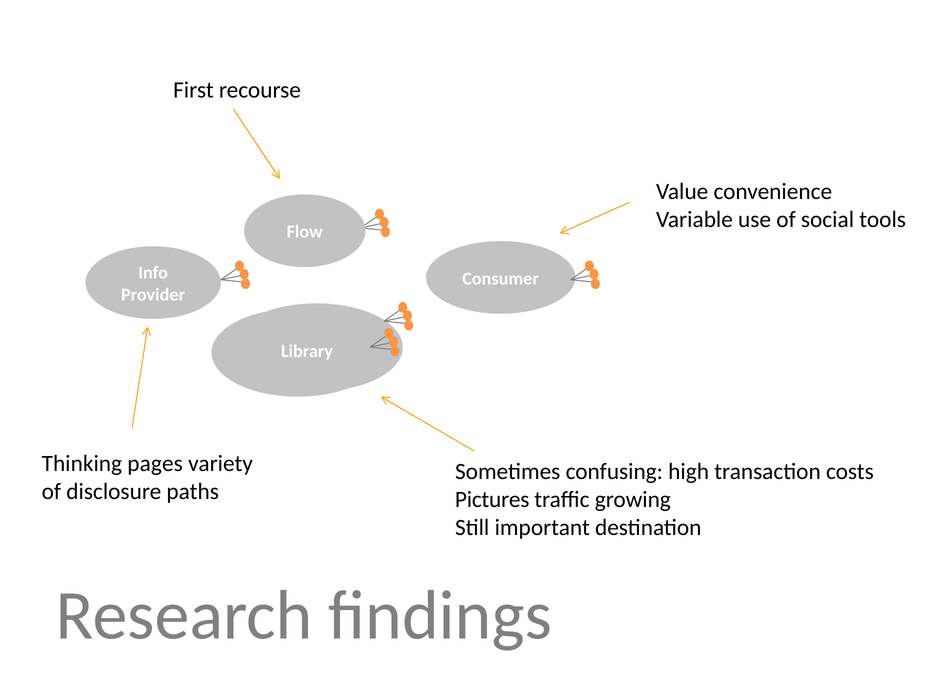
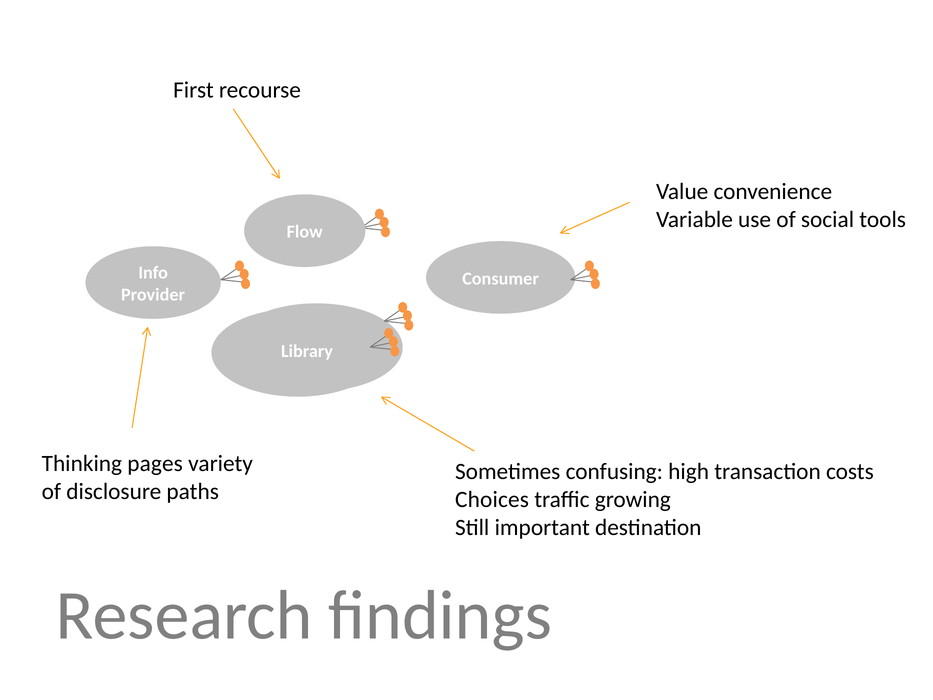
Pictures: Pictures -> Choices (492, 499)
